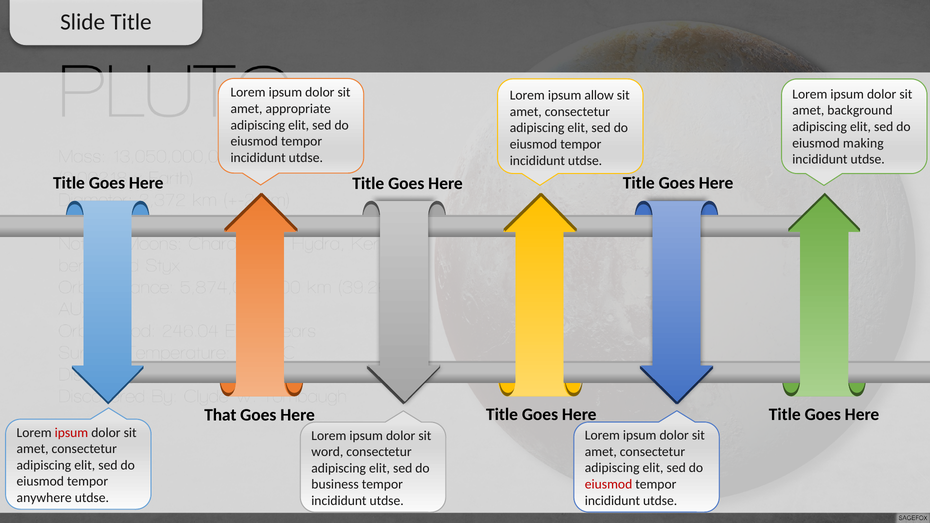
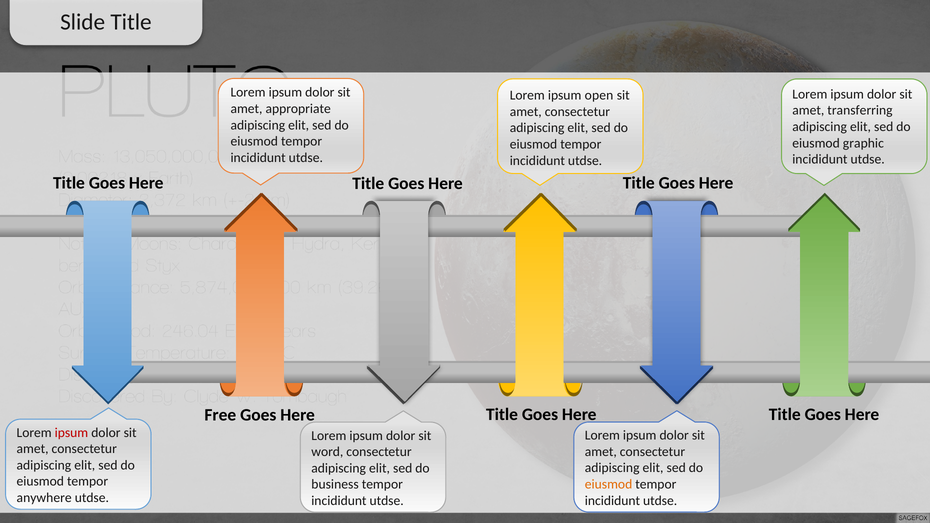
allow: allow -> open (599, 95)
background: background -> transferring (860, 111)
making: making -> graphic (863, 143)
That: That -> Free (220, 415)
eiusmod colour: red -> orange (609, 484)
